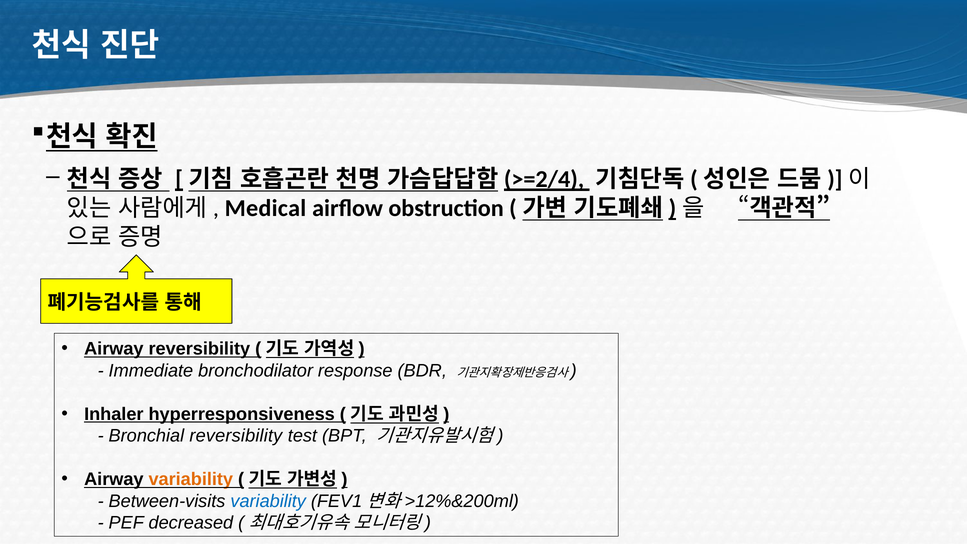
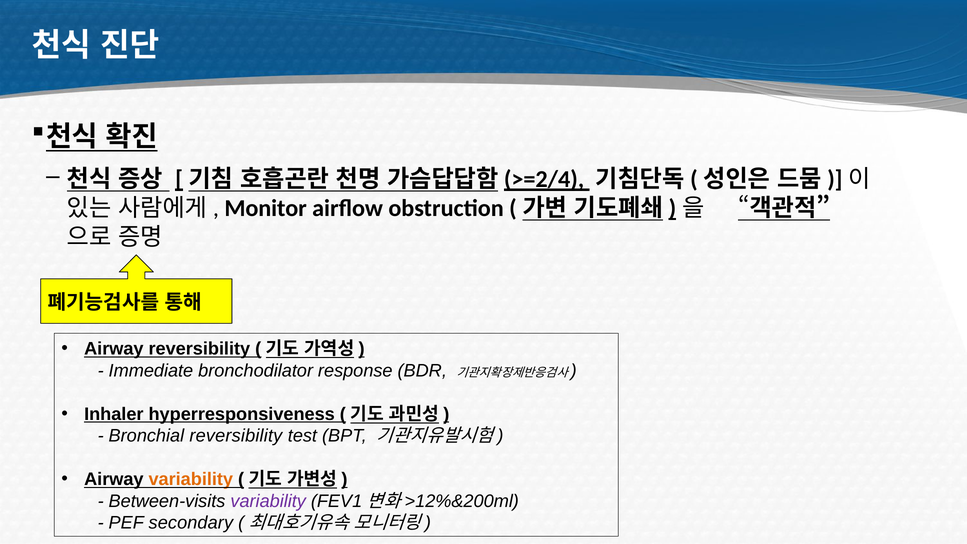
Medical: Medical -> Monitor (266, 208)
variability colour: blue -> purple (268, 501)
decreased: decreased -> secondary (191, 523)
